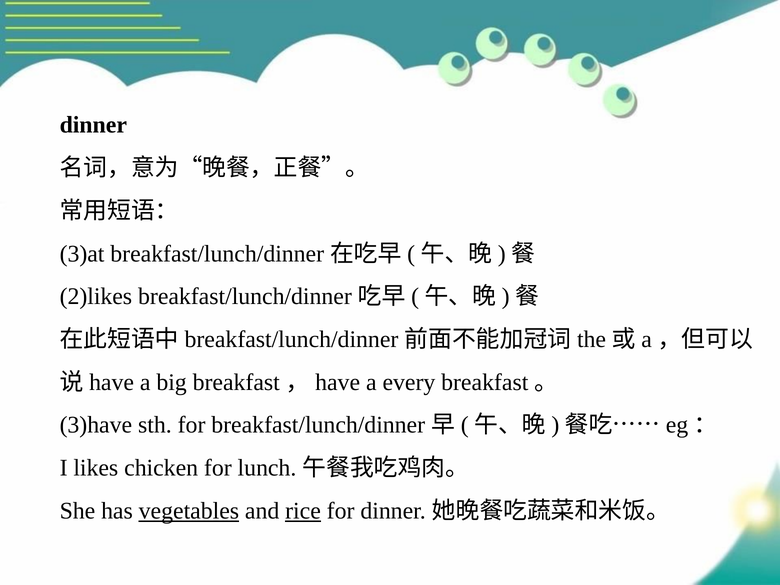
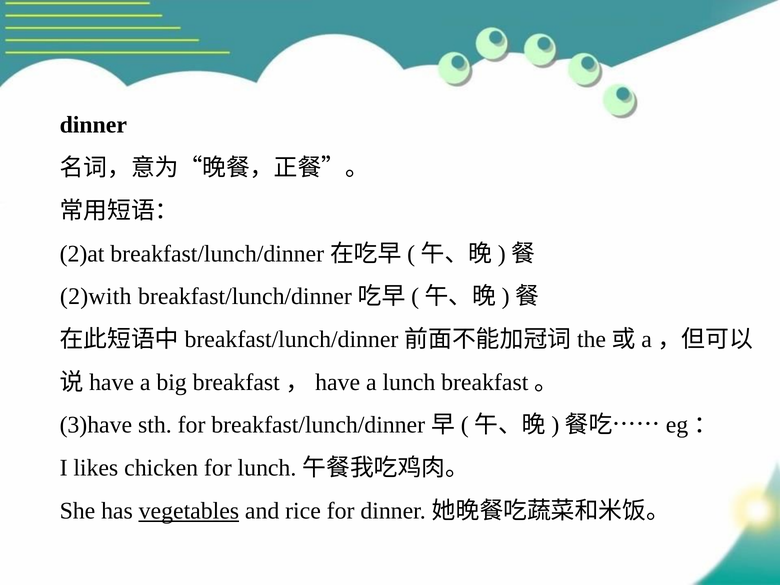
3)at: 3)at -> 2)at (82, 254)
2)likes: 2)likes -> 2)with (96, 297)
a every: every -> lunch (409, 382)
rice underline: present -> none (303, 511)
